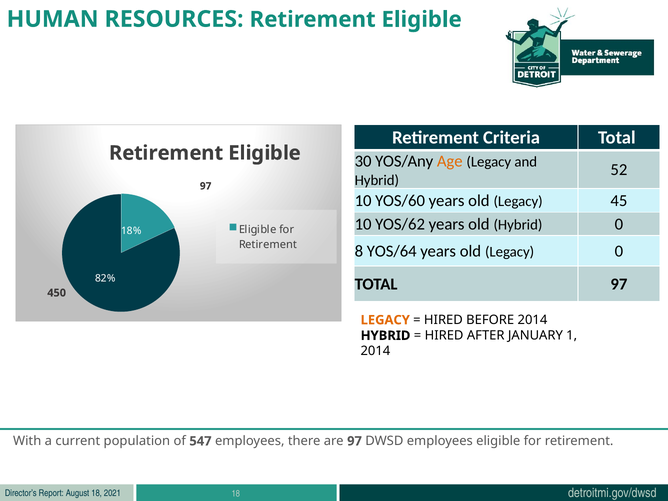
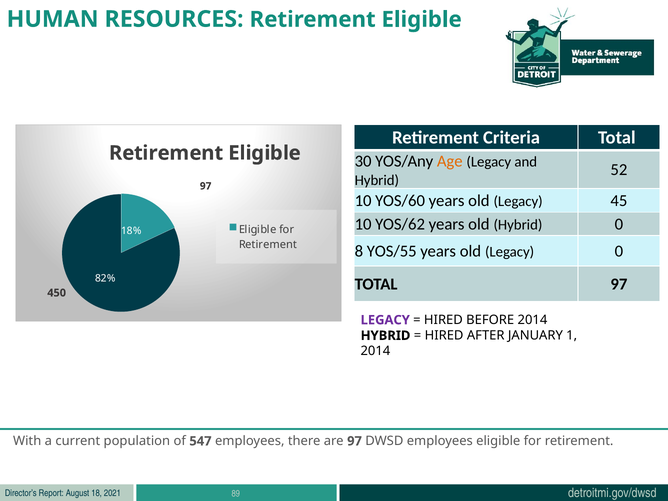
YOS/64: YOS/64 -> YOS/55 (392, 251)
LEGACY colour: orange -> purple (385, 320)
18: 18 -> 89 (236, 494)
